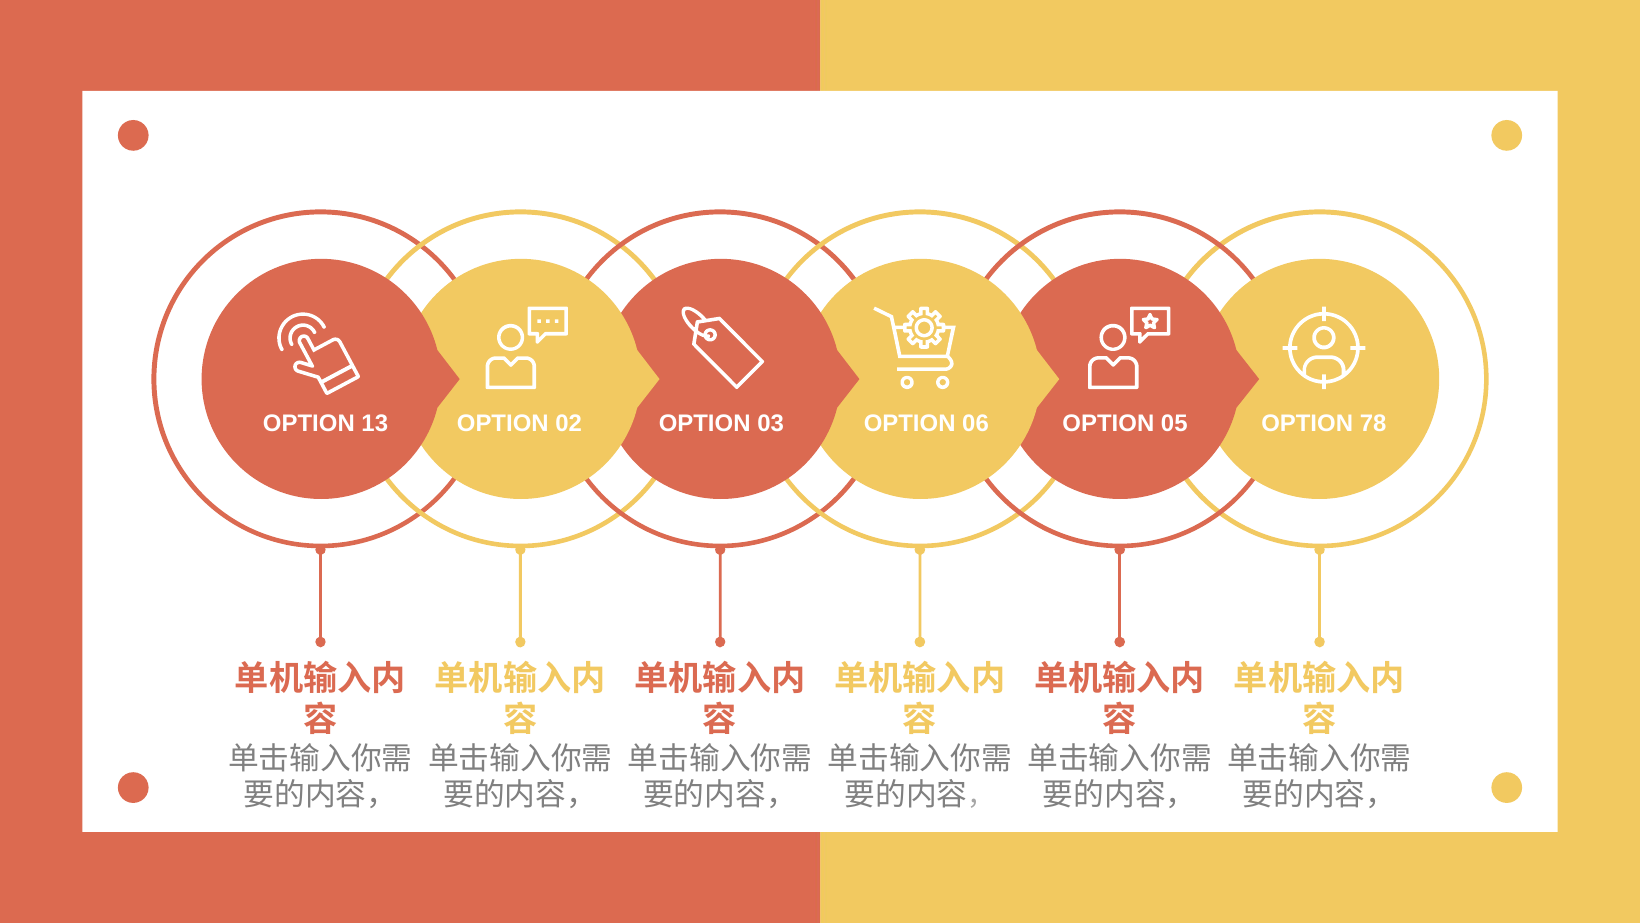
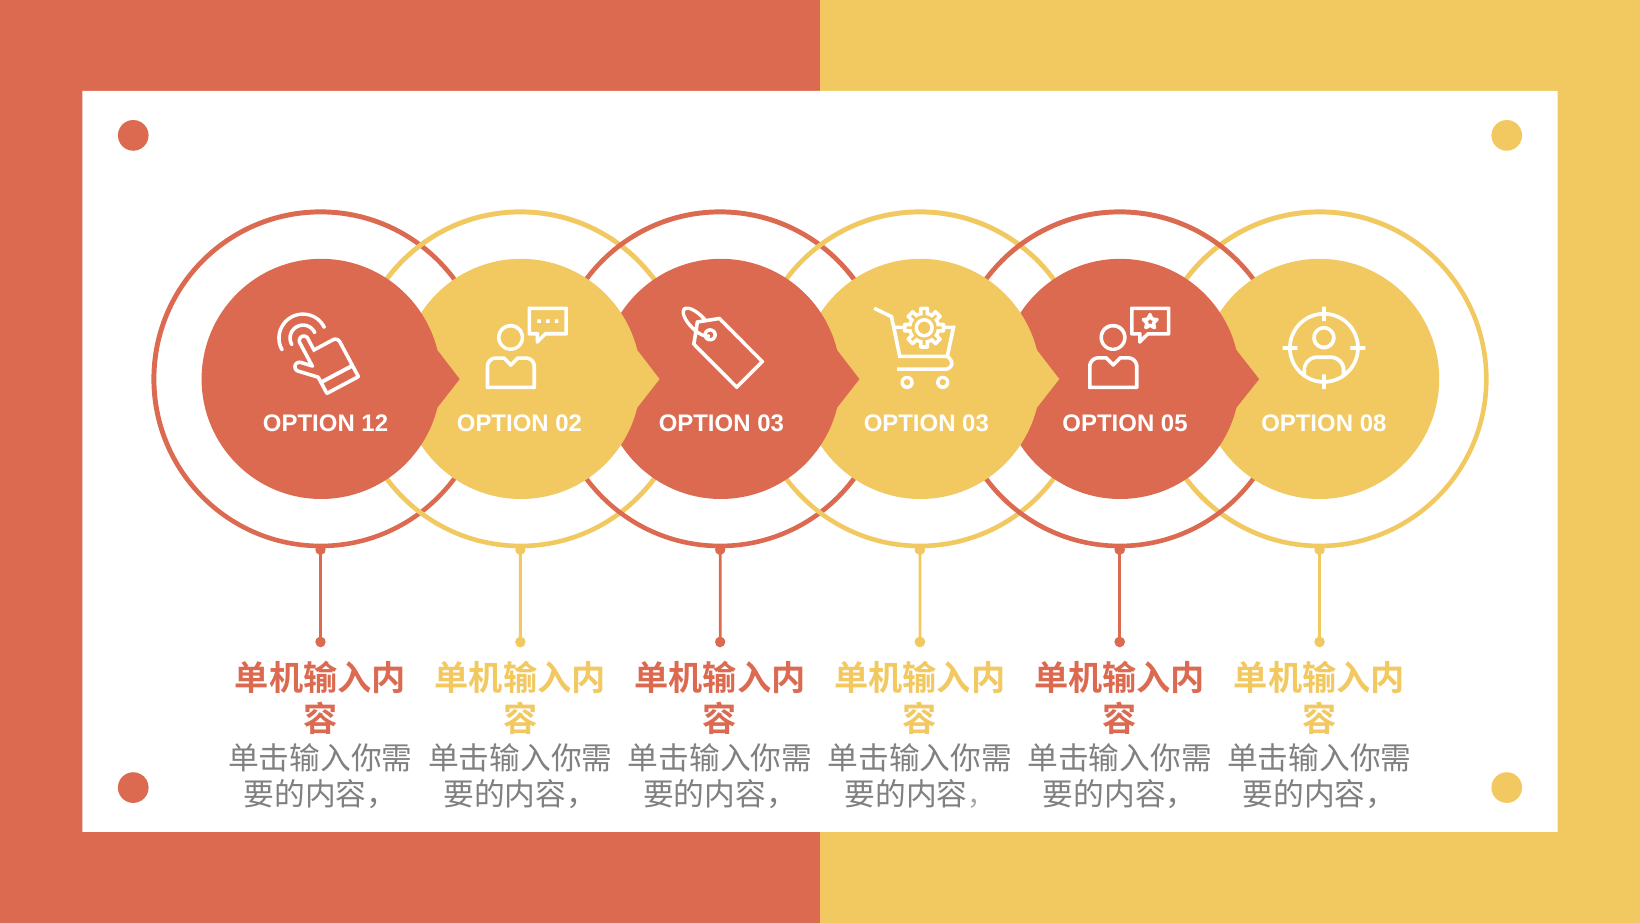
13: 13 -> 12 (375, 424)
06: 06 -> 03 (976, 424)
78: 78 -> 08 (1373, 424)
